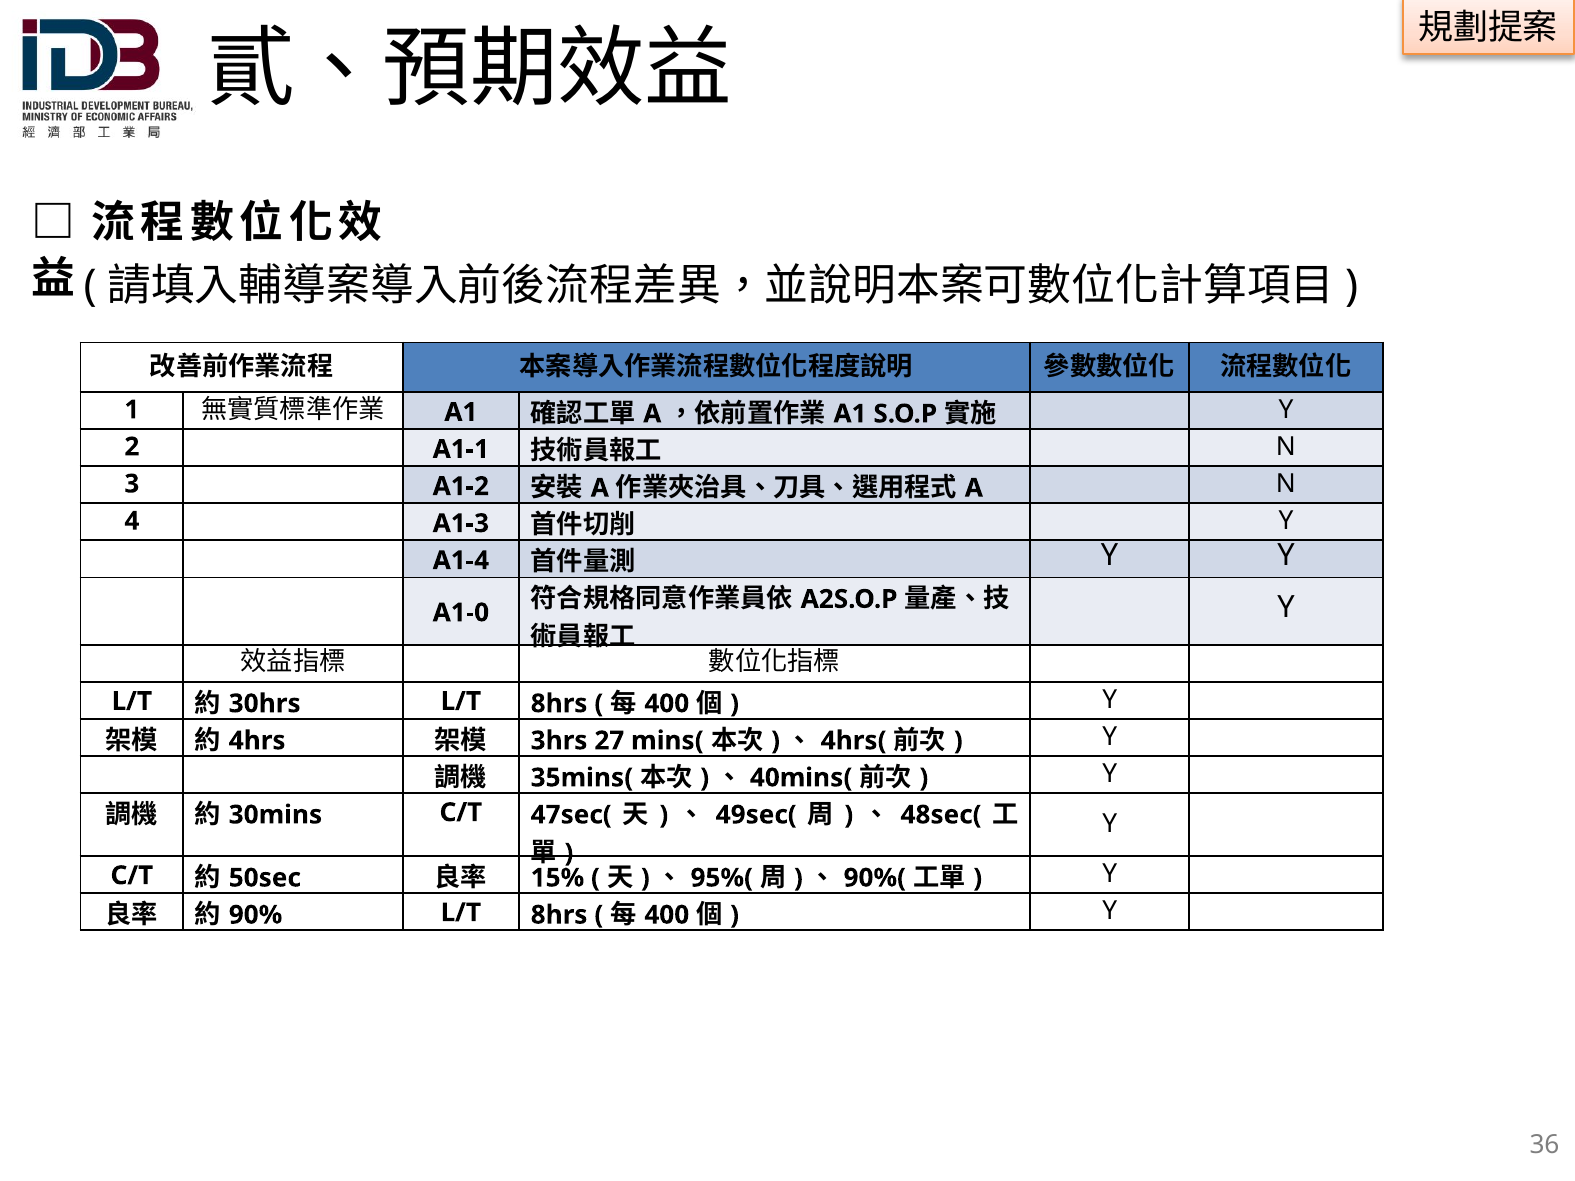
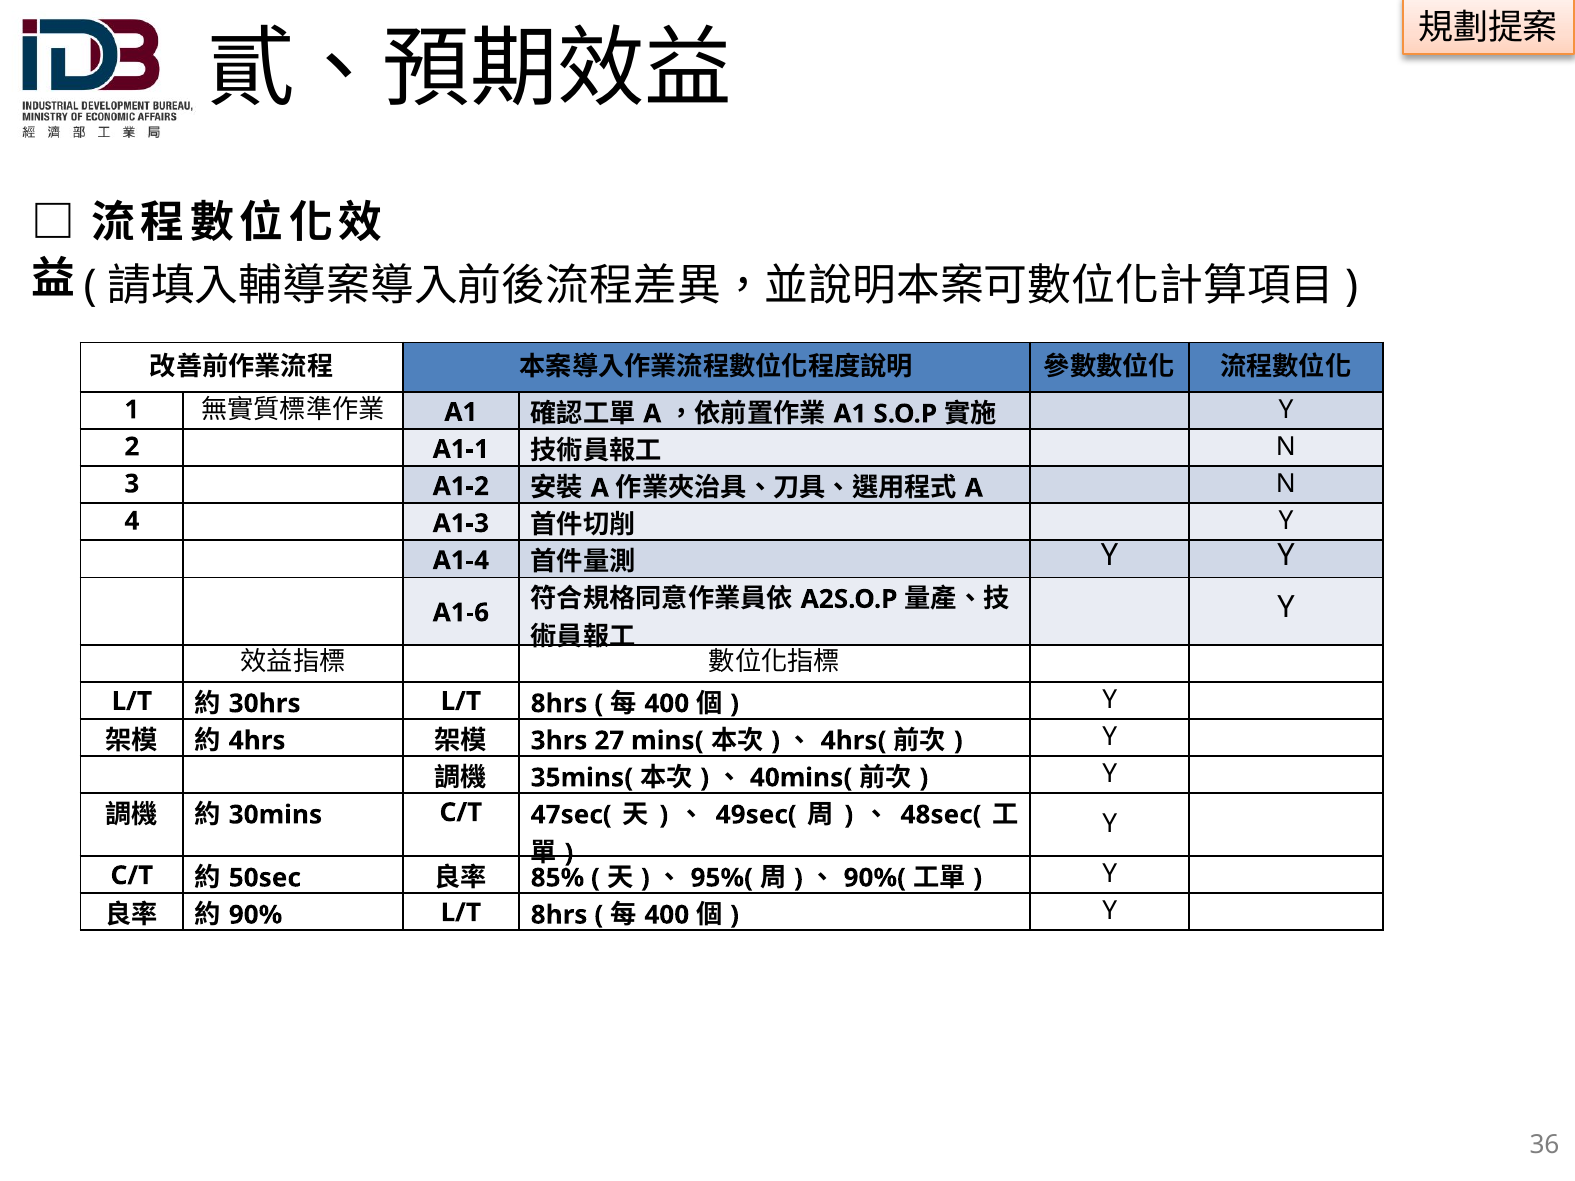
A1-0: A1-0 -> A1-6 (461, 613)
15%: 15% -> 85% (557, 878)
